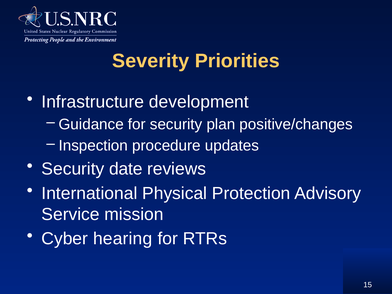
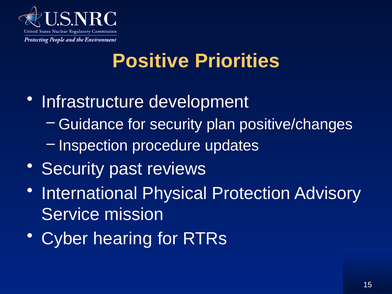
Severity: Severity -> Positive (151, 61)
date: date -> past (126, 169)
